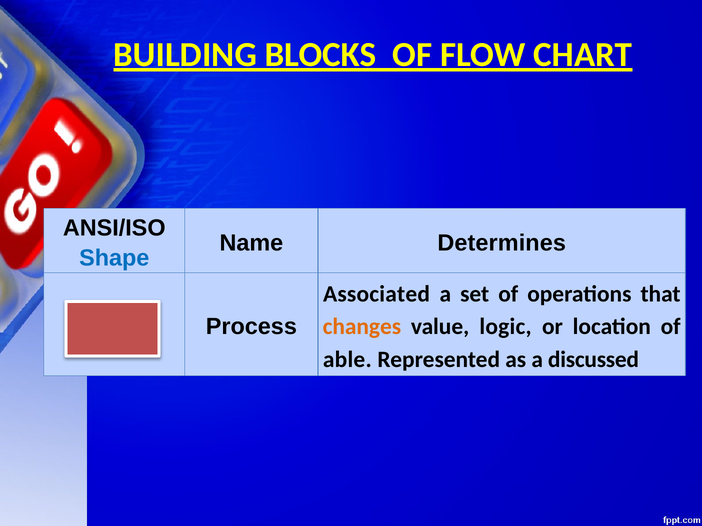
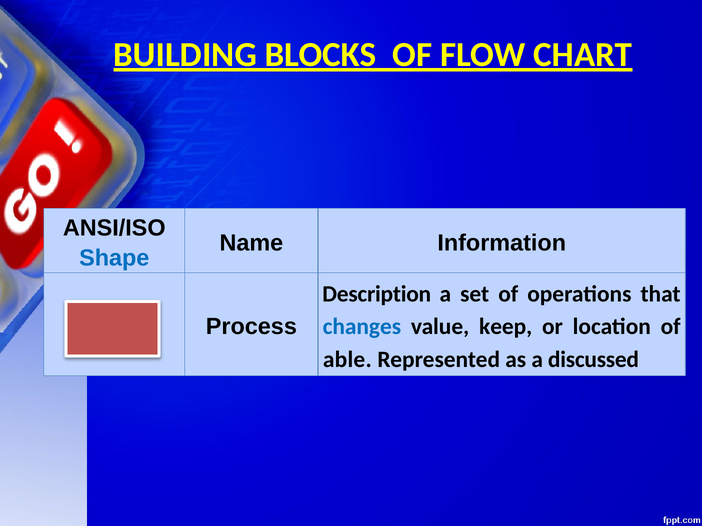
Determines: Determines -> Information (502, 243)
Associated: Associated -> Description (377, 294)
changes colour: orange -> blue (362, 327)
logic: logic -> keep (506, 327)
